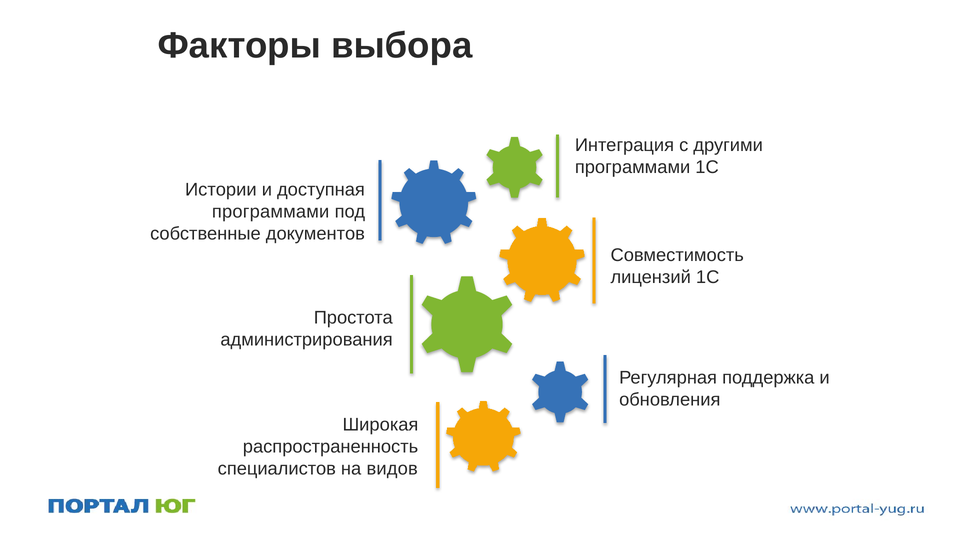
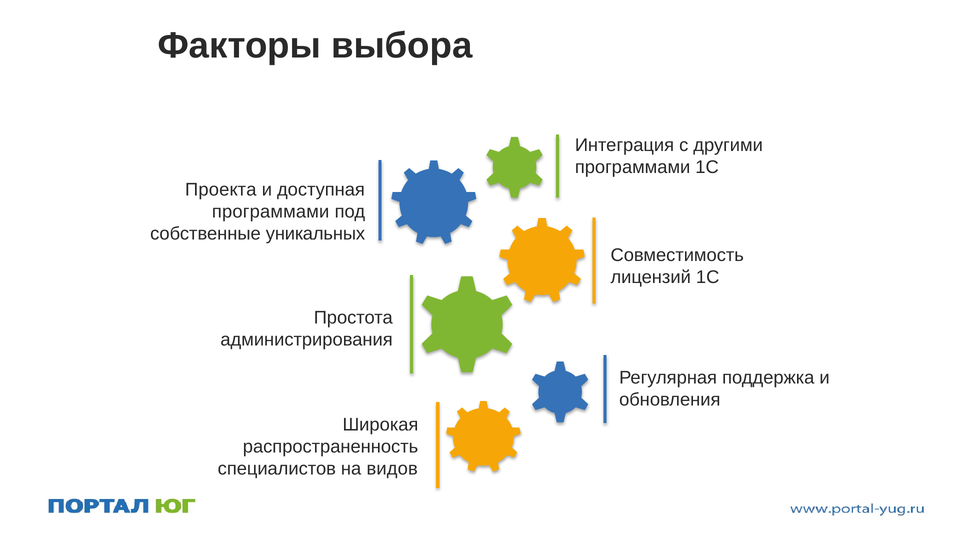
Истории: Истории -> Проекта (221, 190)
документов: документов -> уникальных (315, 234)
